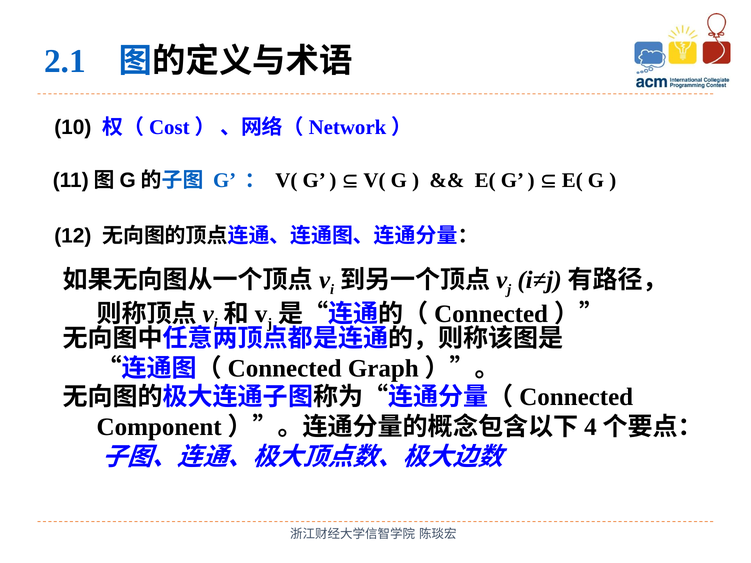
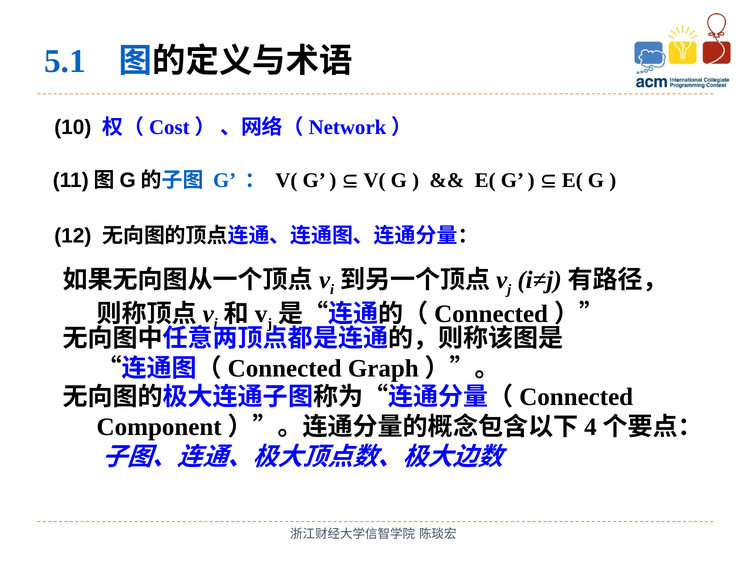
2.1: 2.1 -> 5.1 (65, 61)
